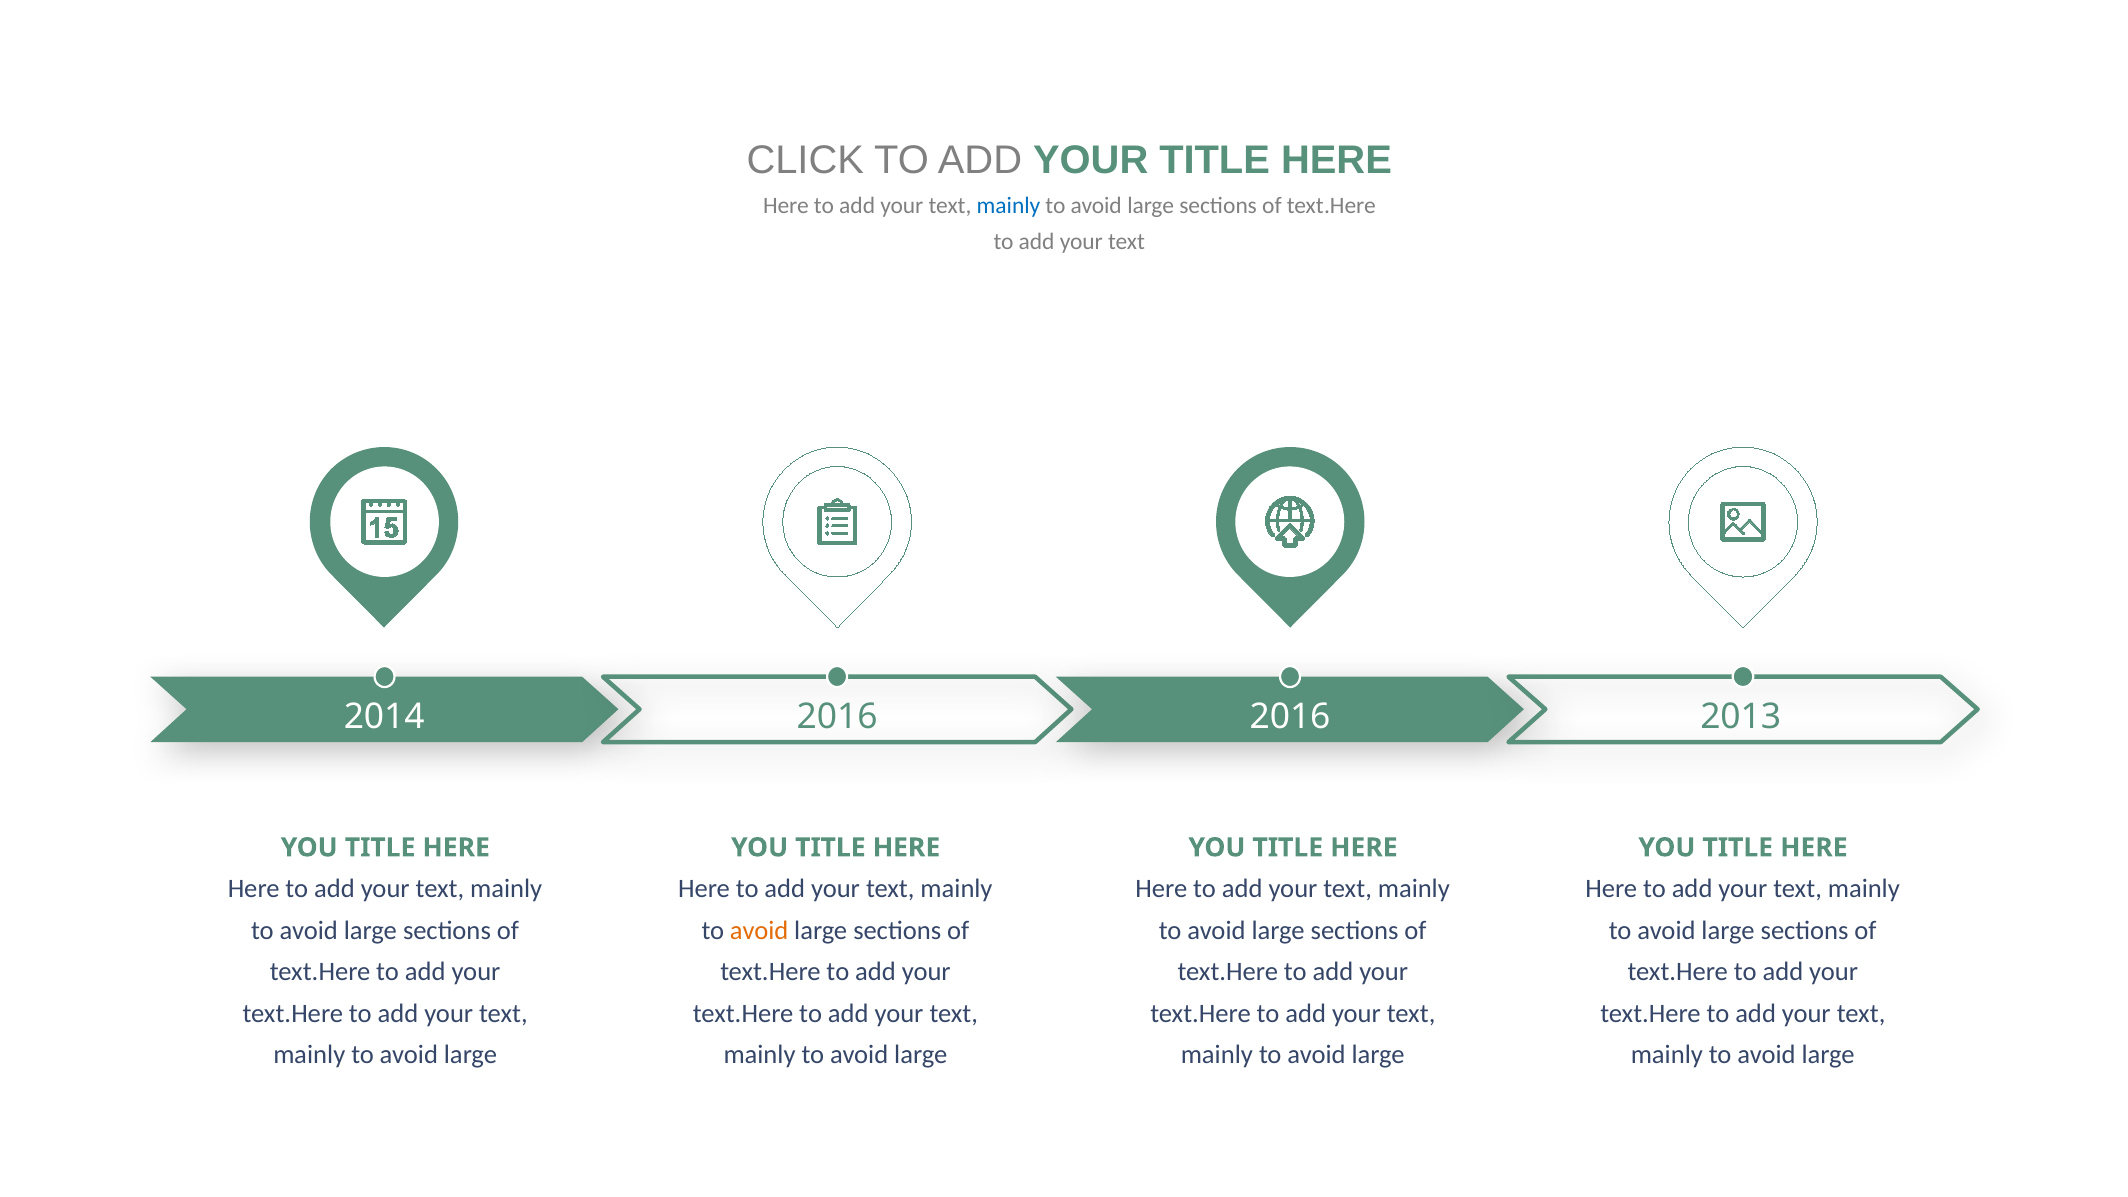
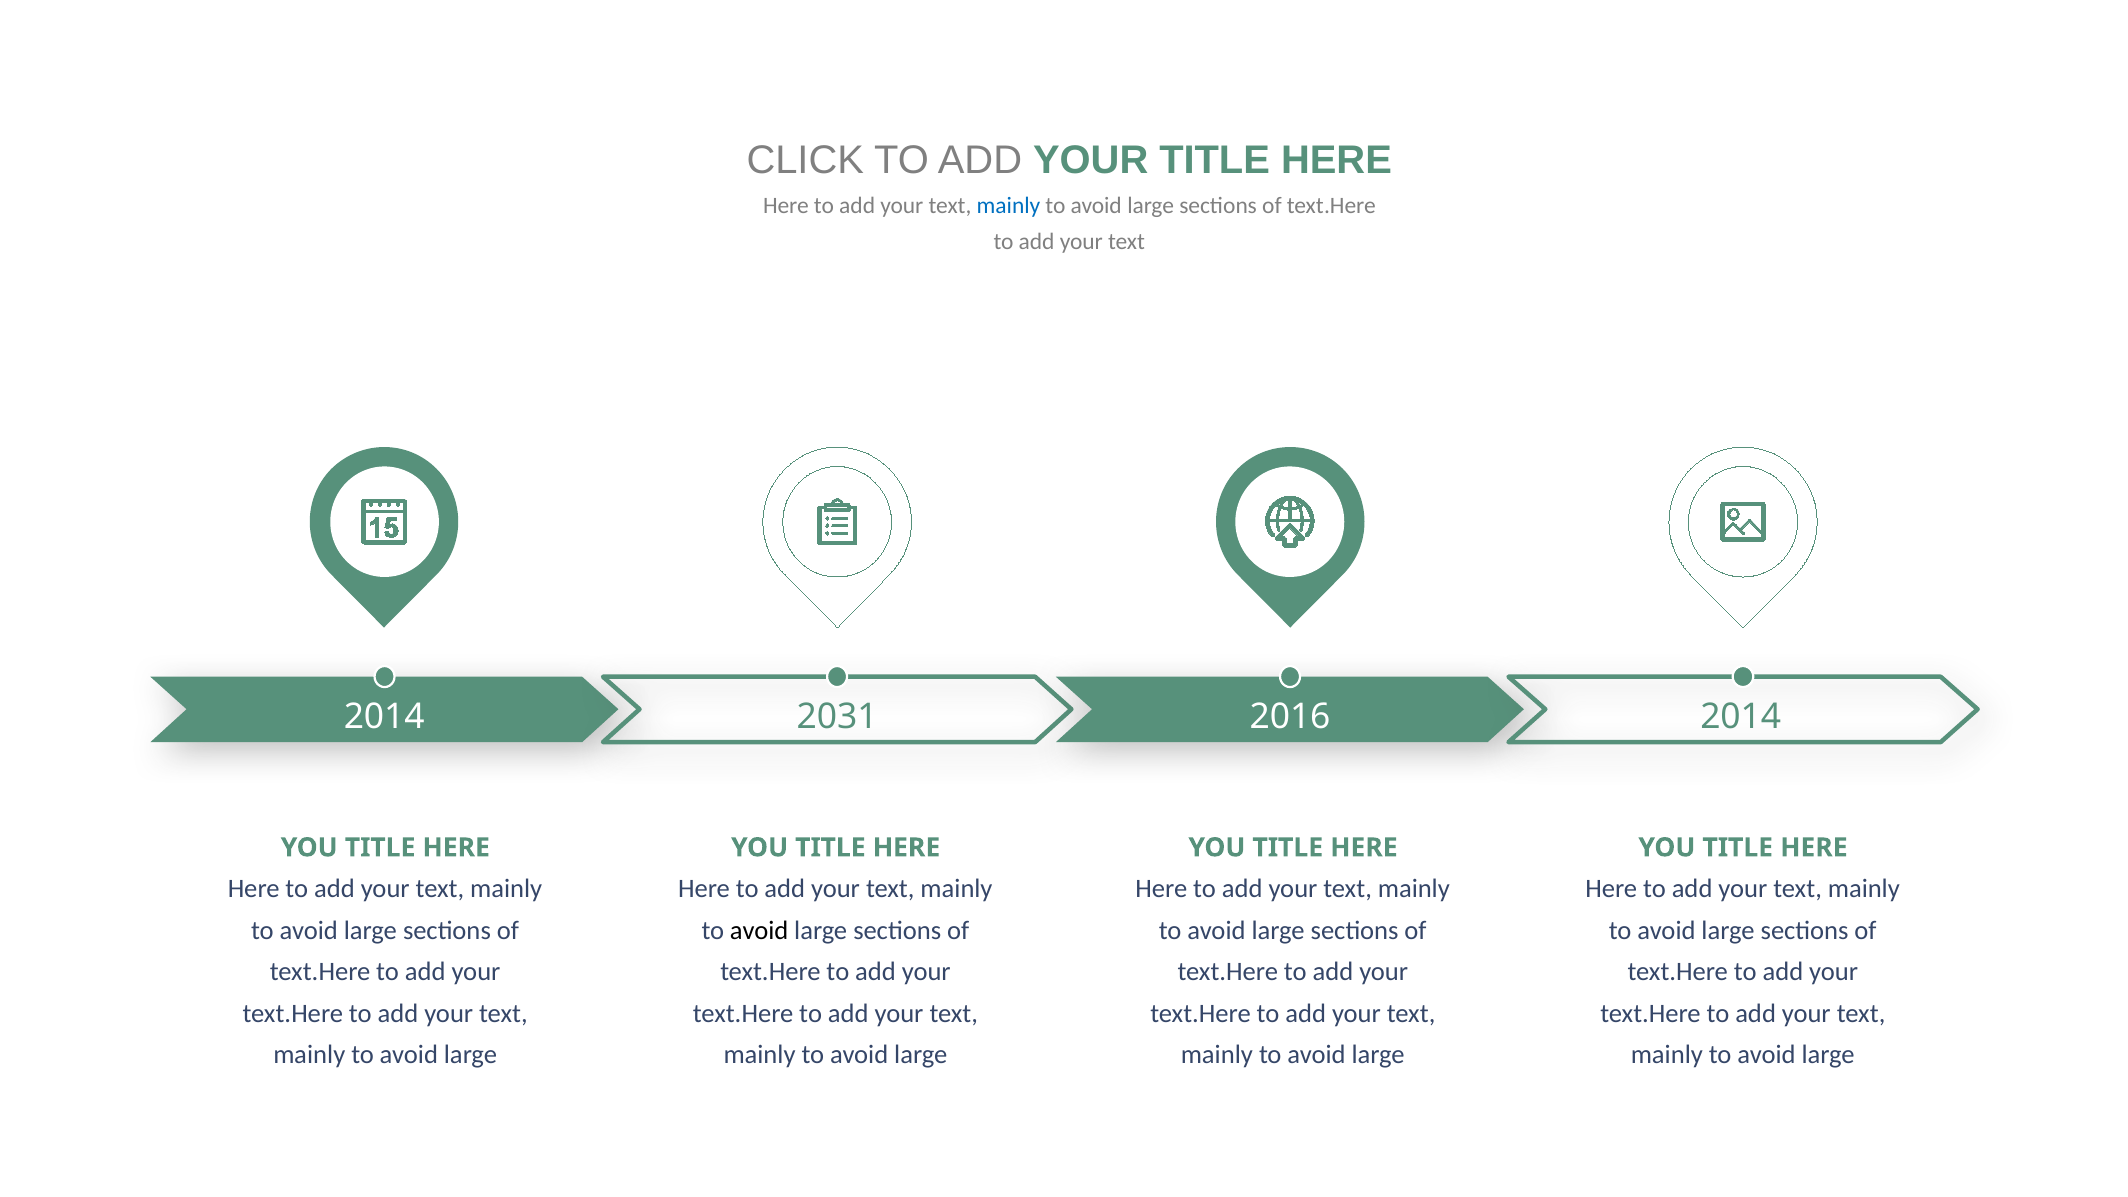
2014 2016: 2016 -> 2031 (837, 717)
2016 2013: 2013 -> 2014 (1741, 717)
avoid colour: orange -> black (759, 931)
